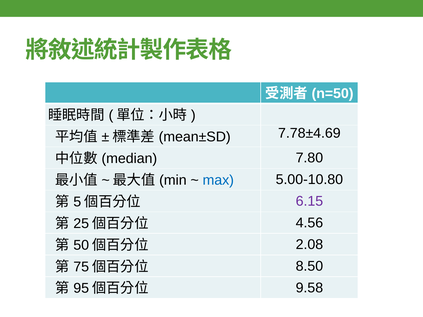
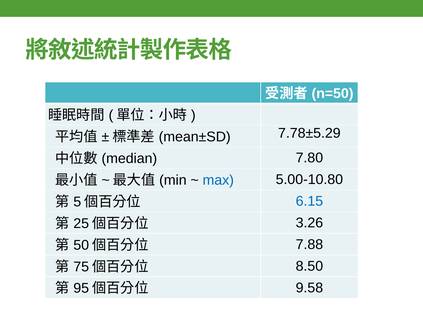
7.78±4.69: 7.78±4.69 -> 7.78±5.29 (309, 133)
6.15 colour: purple -> blue (309, 201)
4.56: 4.56 -> 3.26 (309, 223)
2.08: 2.08 -> 7.88 (309, 245)
